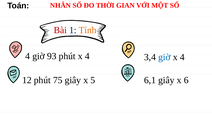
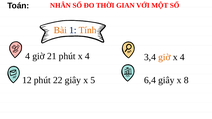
Bài colour: red -> orange (60, 30)
93: 93 -> 21 (52, 56)
giờ colour: blue -> orange (164, 57)
75: 75 -> 22 (58, 80)
6,1: 6,1 -> 6,4 (150, 80)
6: 6 -> 8 (186, 80)
